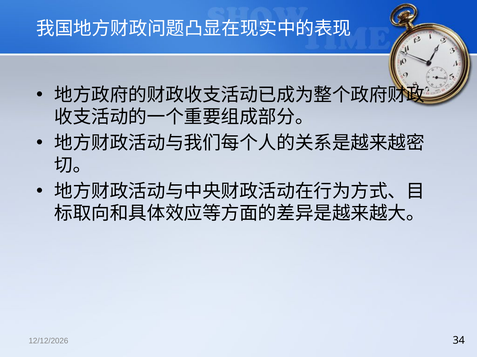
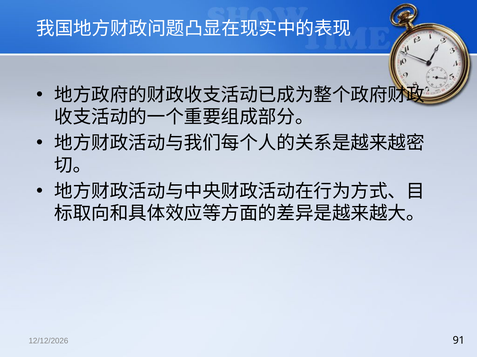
34: 34 -> 91 (459, 341)
